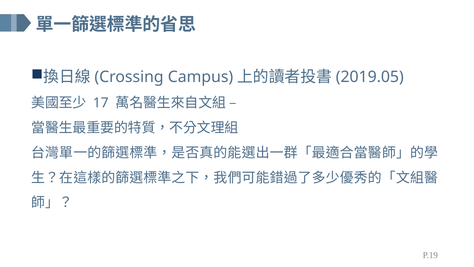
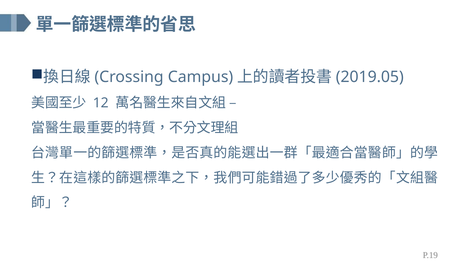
17: 17 -> 12 (101, 103)
